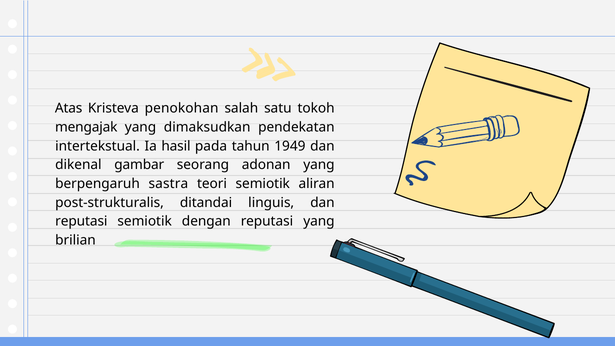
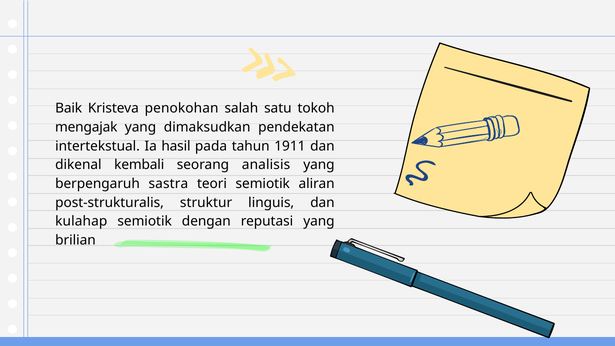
Atas: Atas -> Baik (69, 108)
1949: 1949 -> 1911 (290, 146)
gambar: gambar -> kembali (139, 165)
adonan: adonan -> analisis (266, 165)
ditandai: ditandai -> struktur (206, 203)
reputasi: reputasi -> kulahap (81, 221)
